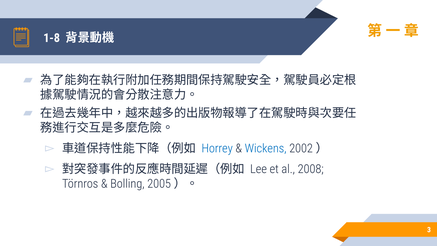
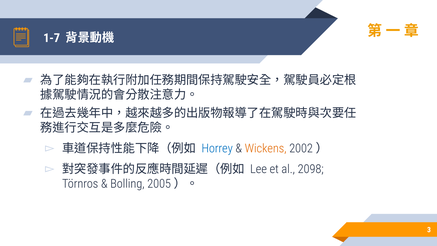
1-8: 1-8 -> 1-7 (52, 38)
Wickens colour: blue -> orange (266, 148)
2008: 2008 -> 2098 (311, 169)
